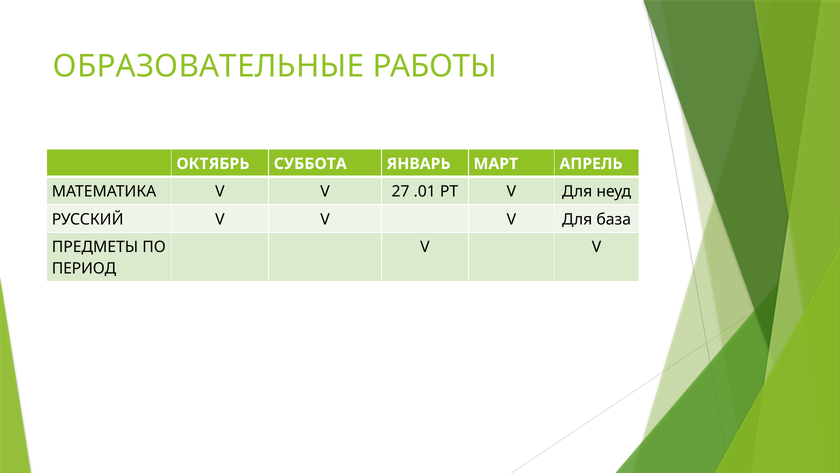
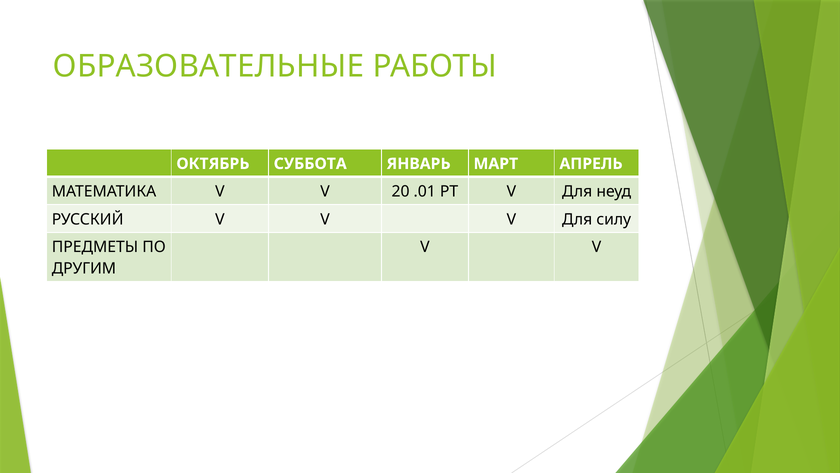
27: 27 -> 20 (401, 191)
база: база -> силу (614, 219)
ПЕРИОД: ПЕРИОД -> ДРУГИМ (84, 268)
